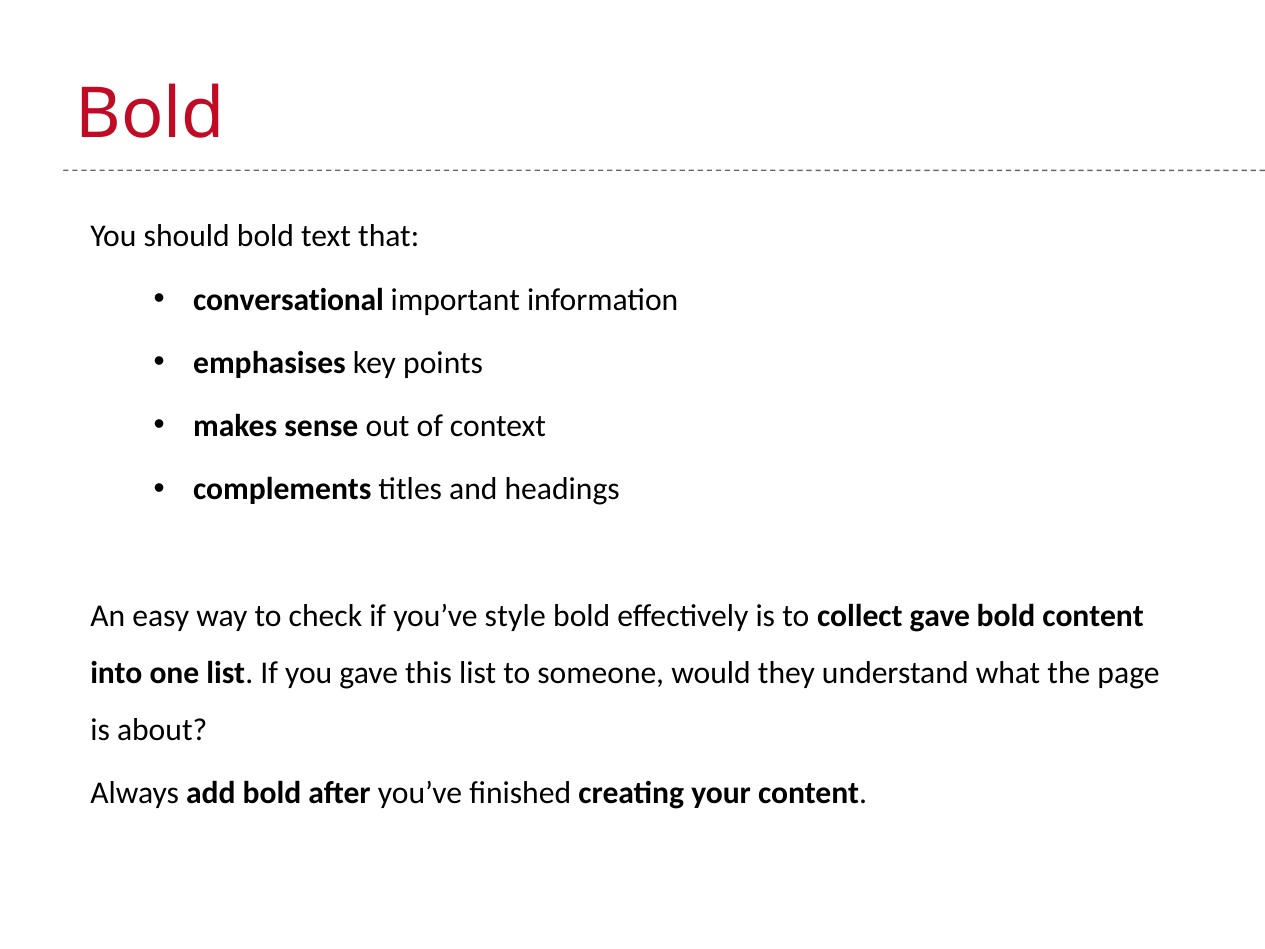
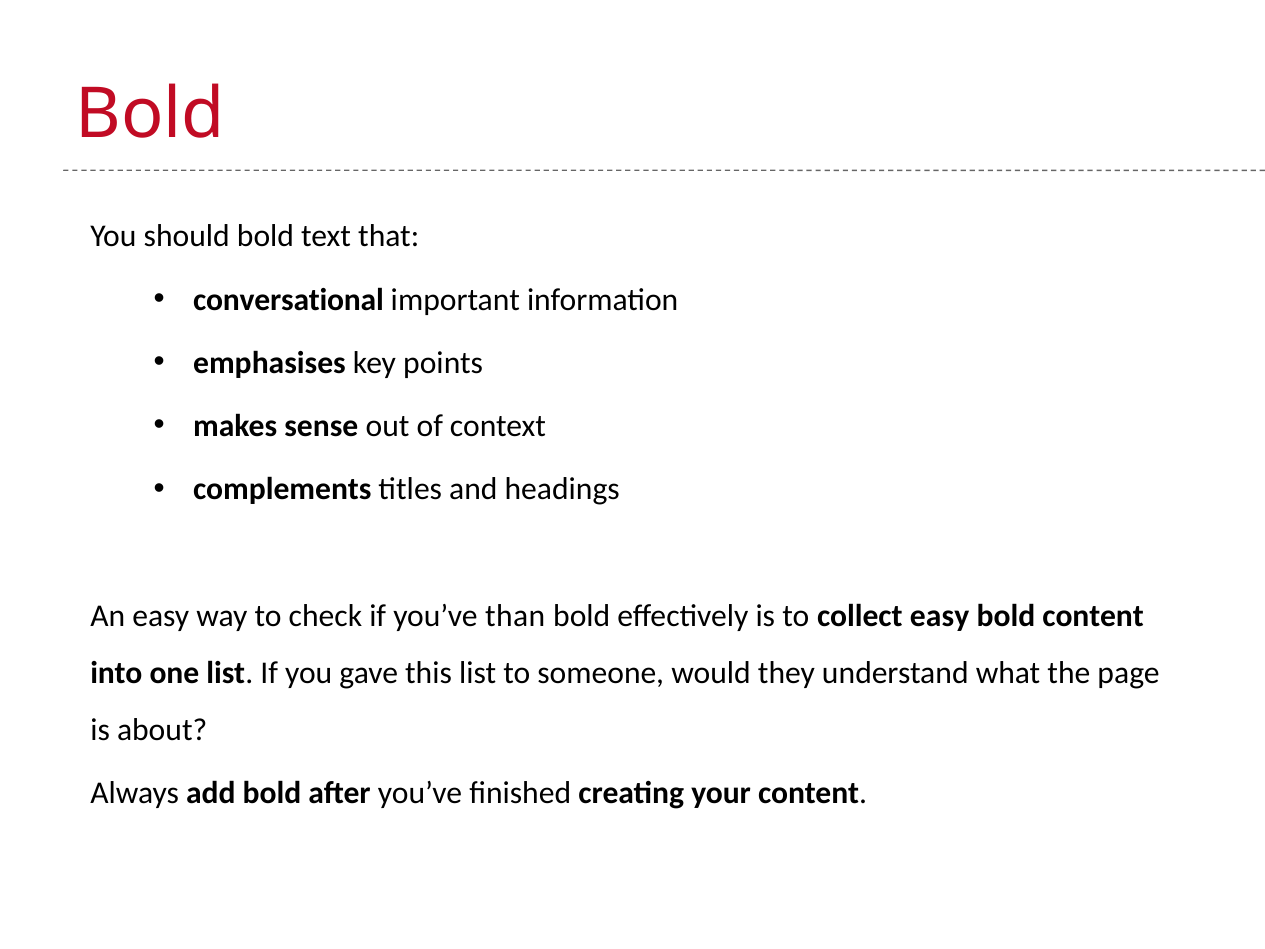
style: style -> than (515, 616)
collect gave: gave -> easy (940, 616)
